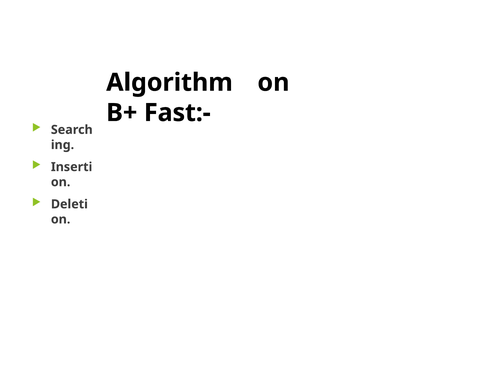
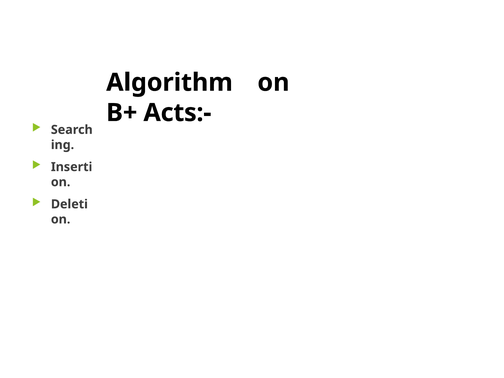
Fast:-: Fast:- -> Acts:- (177, 113)
